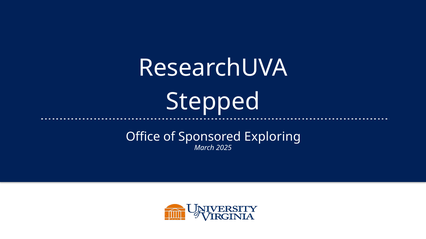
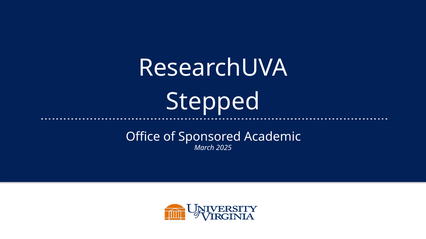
Exploring: Exploring -> Academic (273, 137)
